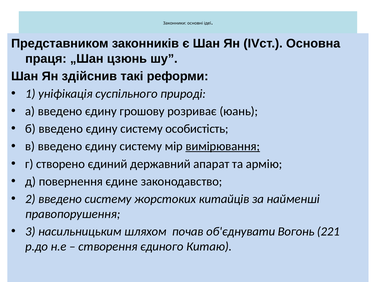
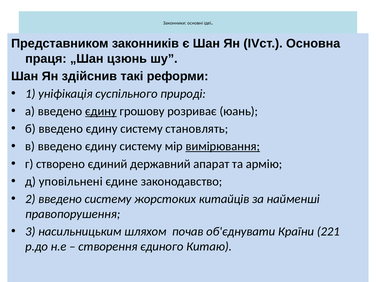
єдину underline: none -> present (101, 111)
особистість: особистість -> становлять (197, 129)
повернення: повернення -> уповільнені (71, 181)
Вогонь: Вогонь -> Країни (296, 232)
